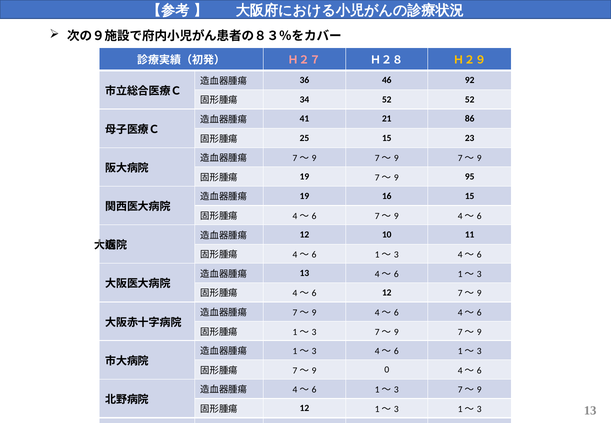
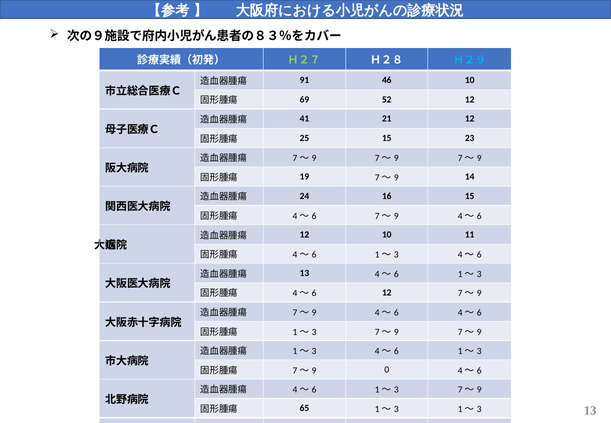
Ｈ２７ colour: pink -> light green (304, 60)
Ｈ２９ colour: yellow -> light blue (470, 60)
36: 36 -> 91 (304, 80)
46 92: 92 -> 10 (470, 80)
34: 34 -> 69 (304, 99)
52 52: 52 -> 12 (470, 99)
21 86: 86 -> 12 (470, 119)
95: 95 -> 14 (470, 177)
19: 19 -> 24 (304, 196)
12: 12 -> 65 (304, 408)
